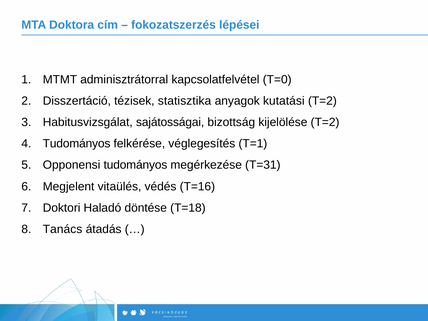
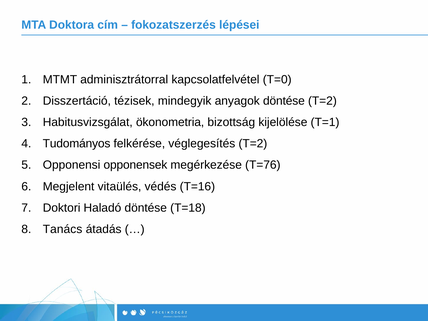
statisztika: statisztika -> mindegyik (185, 101)
anyagok kutatási: kutatási -> döntése (284, 101)
sajátosságai: sajátosságai -> ökonometria (170, 122)
kijelölése T=2: T=2 -> T=1 (325, 122)
véglegesítés T=1: T=1 -> T=2 (253, 144)
Opponensi tudományos: tudományos -> opponensek (135, 165)
T=31: T=31 -> T=76 (263, 165)
